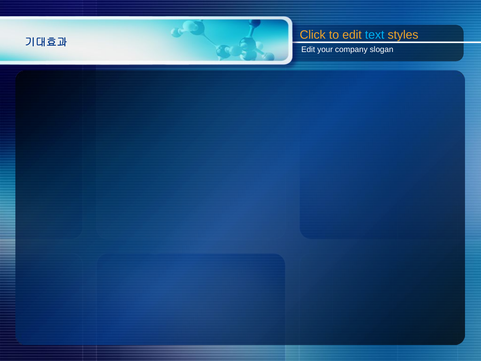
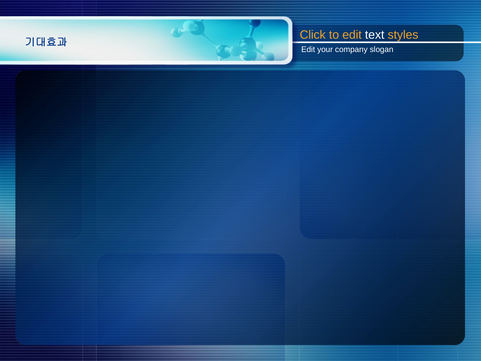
text colour: light blue -> white (375, 35)
